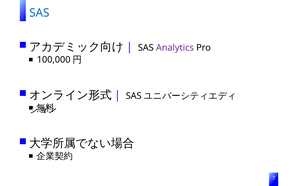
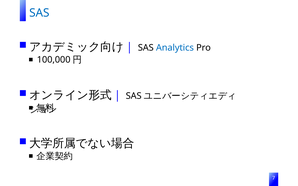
Analytics colour: purple -> blue (175, 48)
